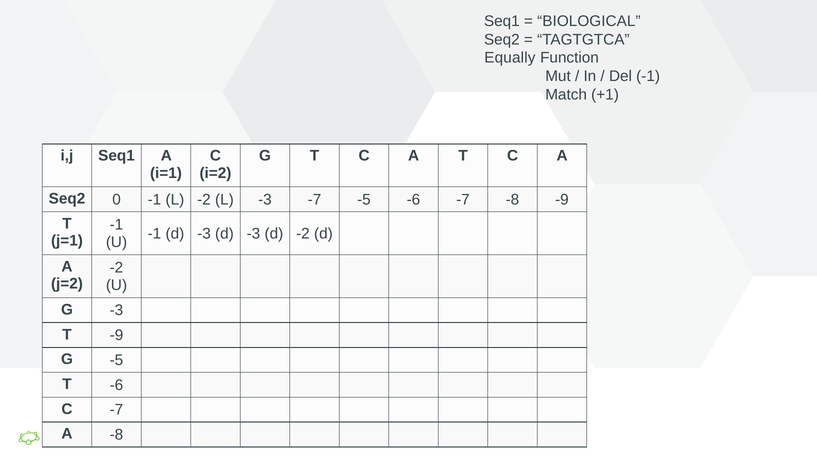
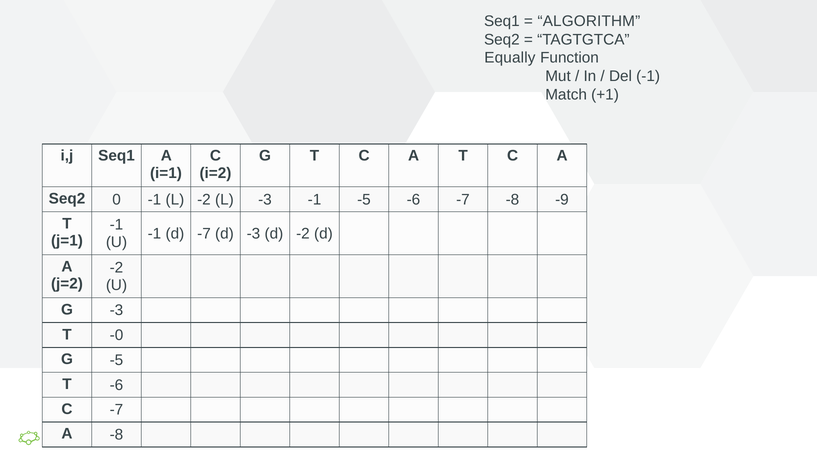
BIOLOGICAL: BIOLOGICAL -> ALGORITHM (589, 21)
-3 -7: -7 -> -1 (315, 199)
-1 d -3: -3 -> -7 (204, 233)
T -9: -9 -> -0 (116, 335)
